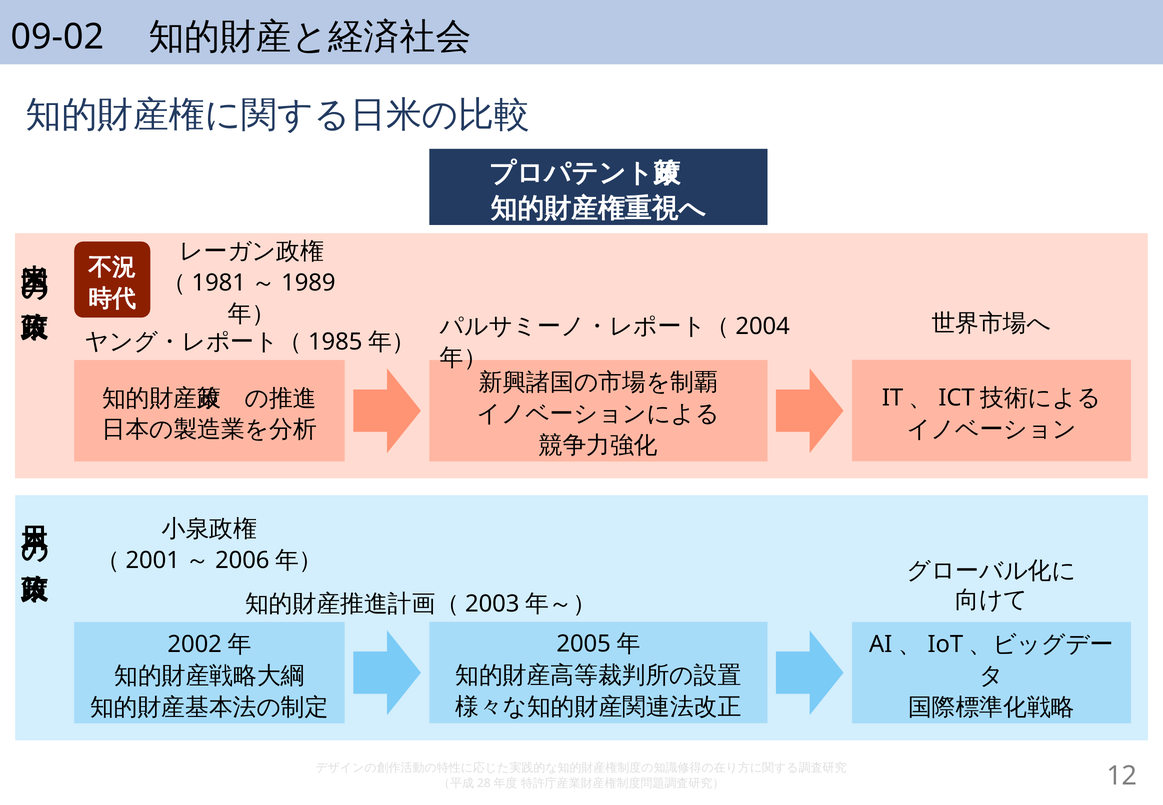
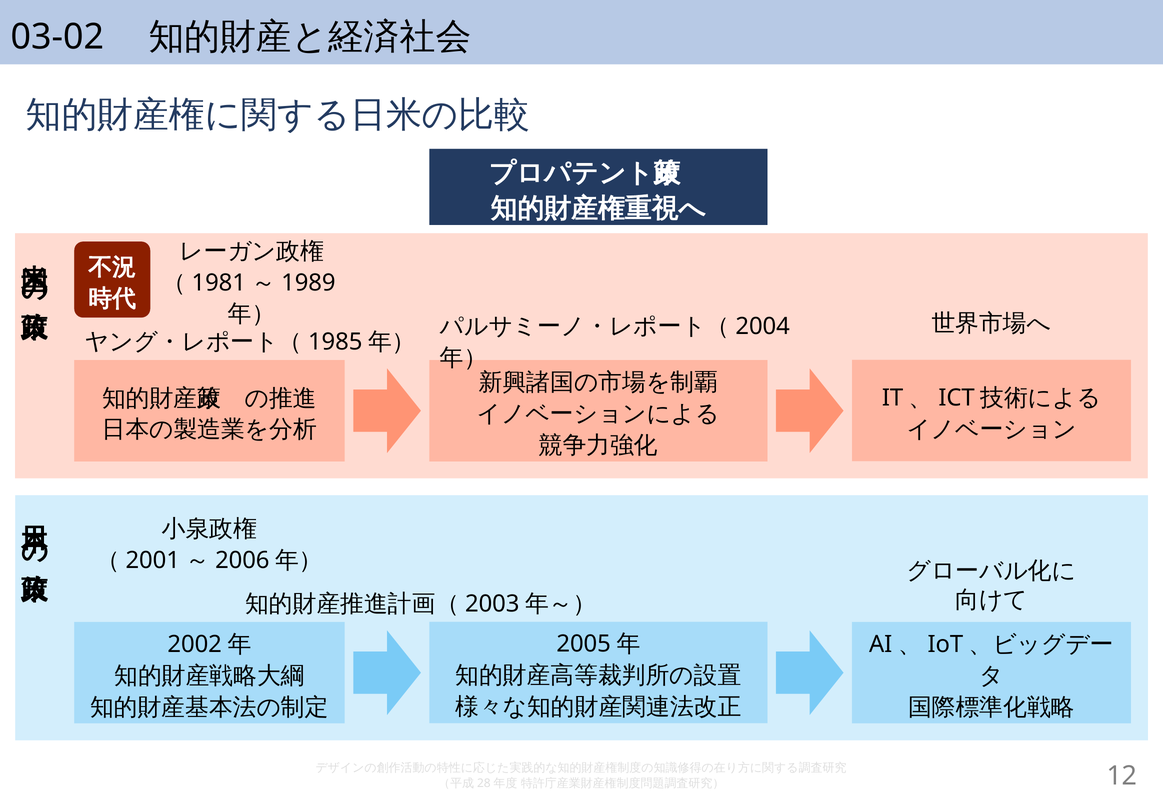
09-02: 09-02 -> 03-02 (57, 37)
